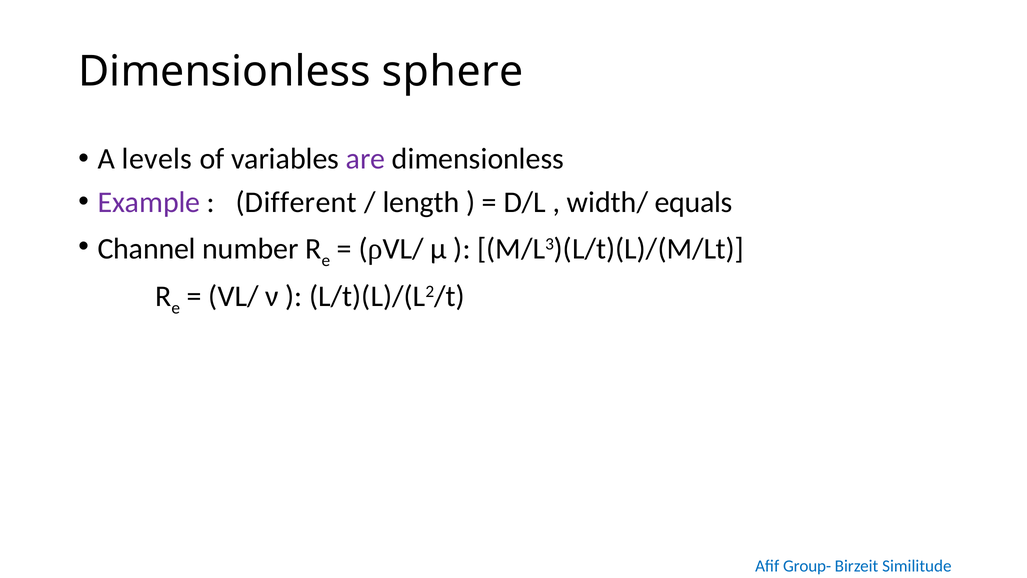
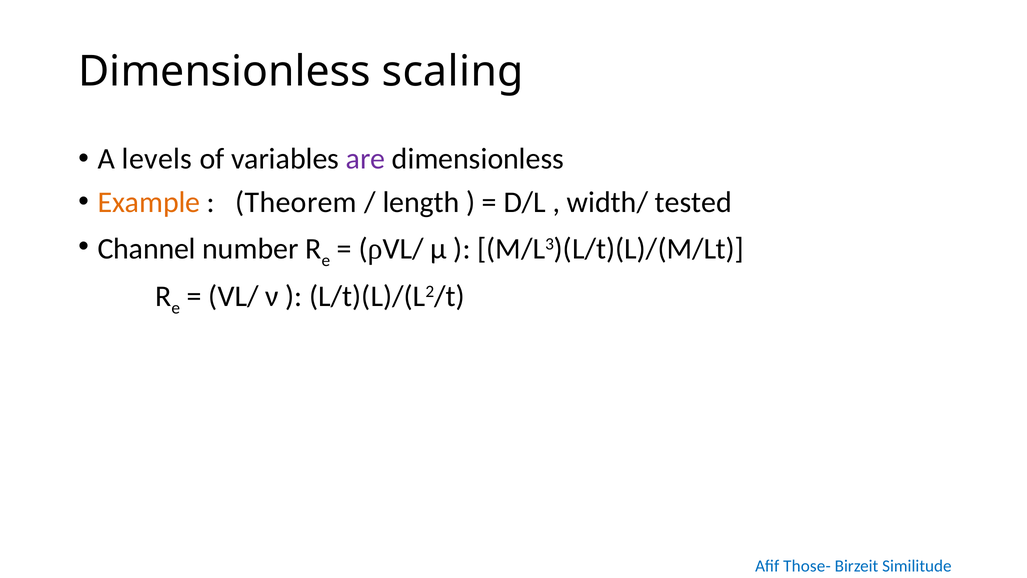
sphere: sphere -> scaling (453, 71)
Example colour: purple -> orange (149, 202)
Different: Different -> Theorem (296, 202)
equals: equals -> tested (693, 202)
Group-: Group- -> Those- (807, 566)
